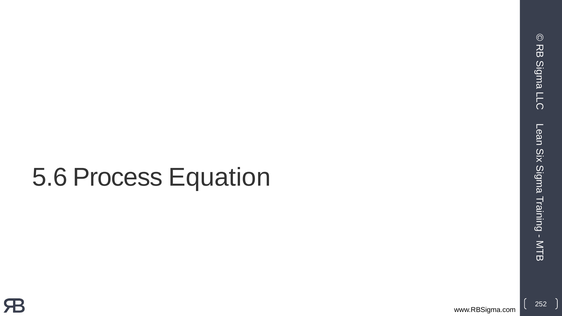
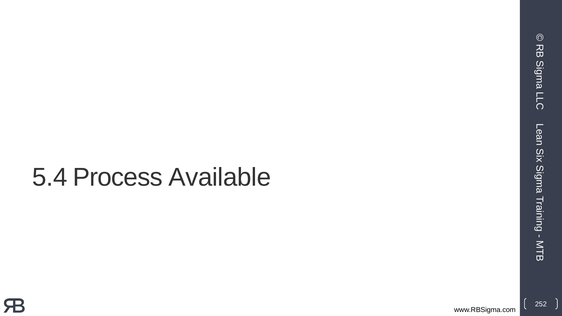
5.6: 5.6 -> 5.4 (50, 178)
Equation: Equation -> Available (220, 178)
